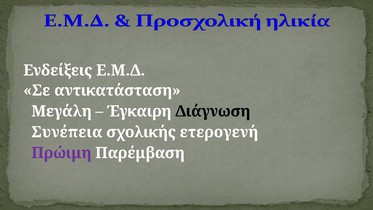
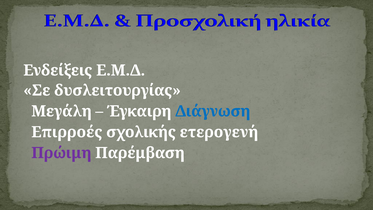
αντικατάσταση: αντικατάσταση -> δυσλειτουργίας (117, 90)
Διάγνωση colour: black -> blue (213, 111)
Συνέπεια: Συνέπεια -> Επιρροές (67, 132)
